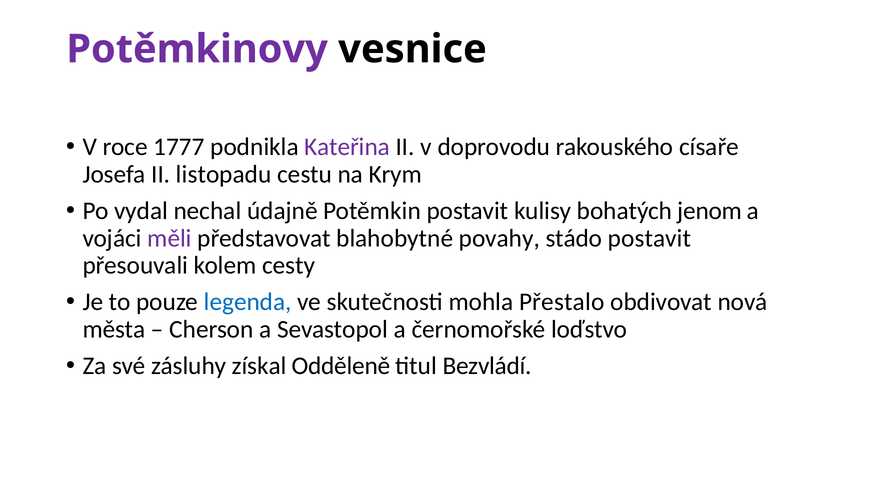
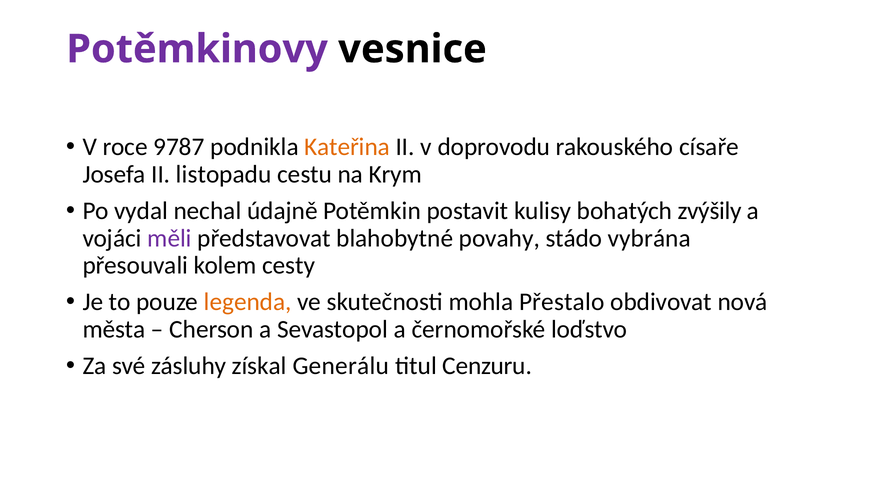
1777: 1777 -> 9787 (179, 147)
Kateřina colour: purple -> orange (347, 147)
jenom: jenom -> zvýšily (710, 211)
stádo postavit: postavit -> vybrána (649, 238)
legenda colour: blue -> orange (248, 302)
Odděleně: Odděleně -> Generálu (341, 366)
Bezvládí: Bezvládí -> Cenzuru (487, 366)
